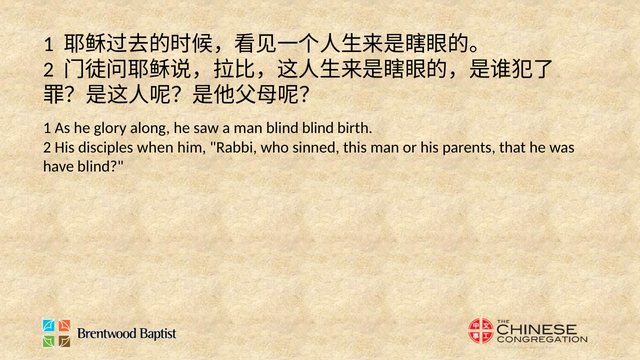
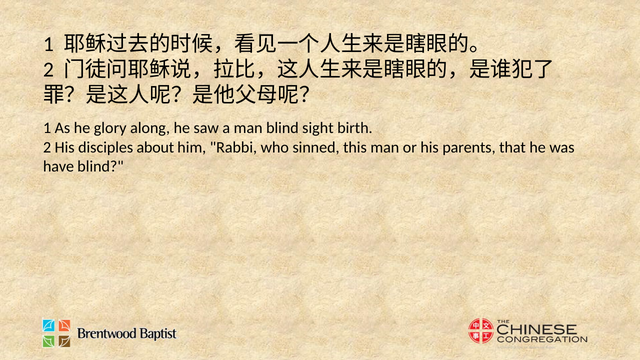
blind blind: blind -> sight (318, 128)
when: when -> about (155, 147)
